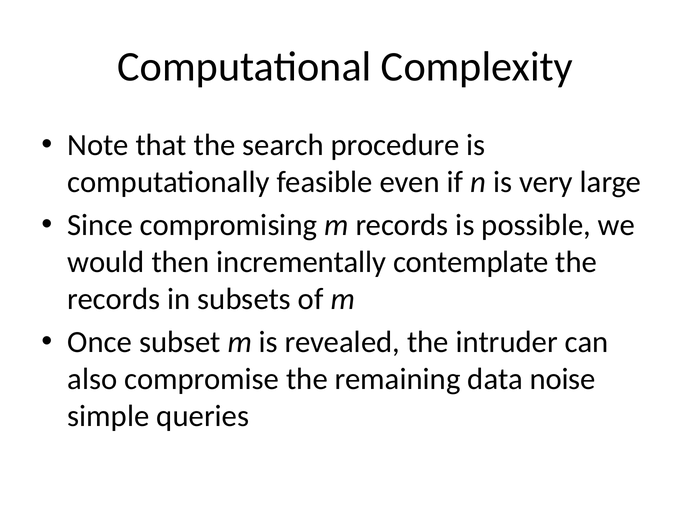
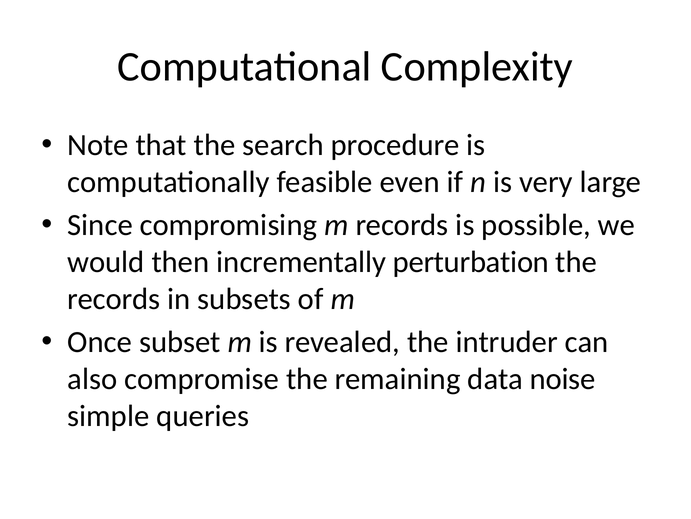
contemplate: contemplate -> perturbation (471, 262)
